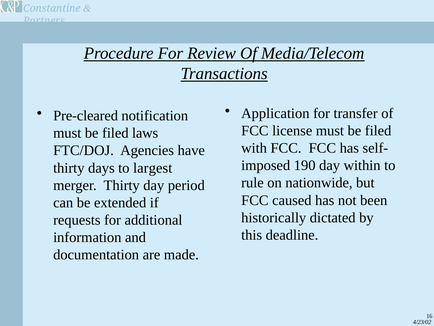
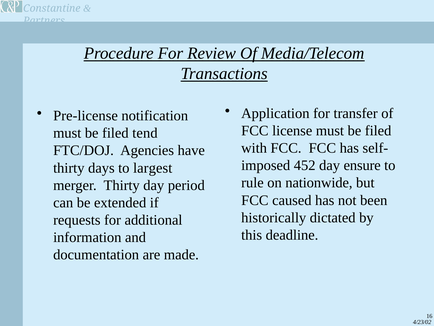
Pre-cleared: Pre-cleared -> Pre-license (86, 116)
laws: laws -> tend (145, 133)
190: 190 -> 452 (305, 165)
within: within -> ensure (362, 165)
